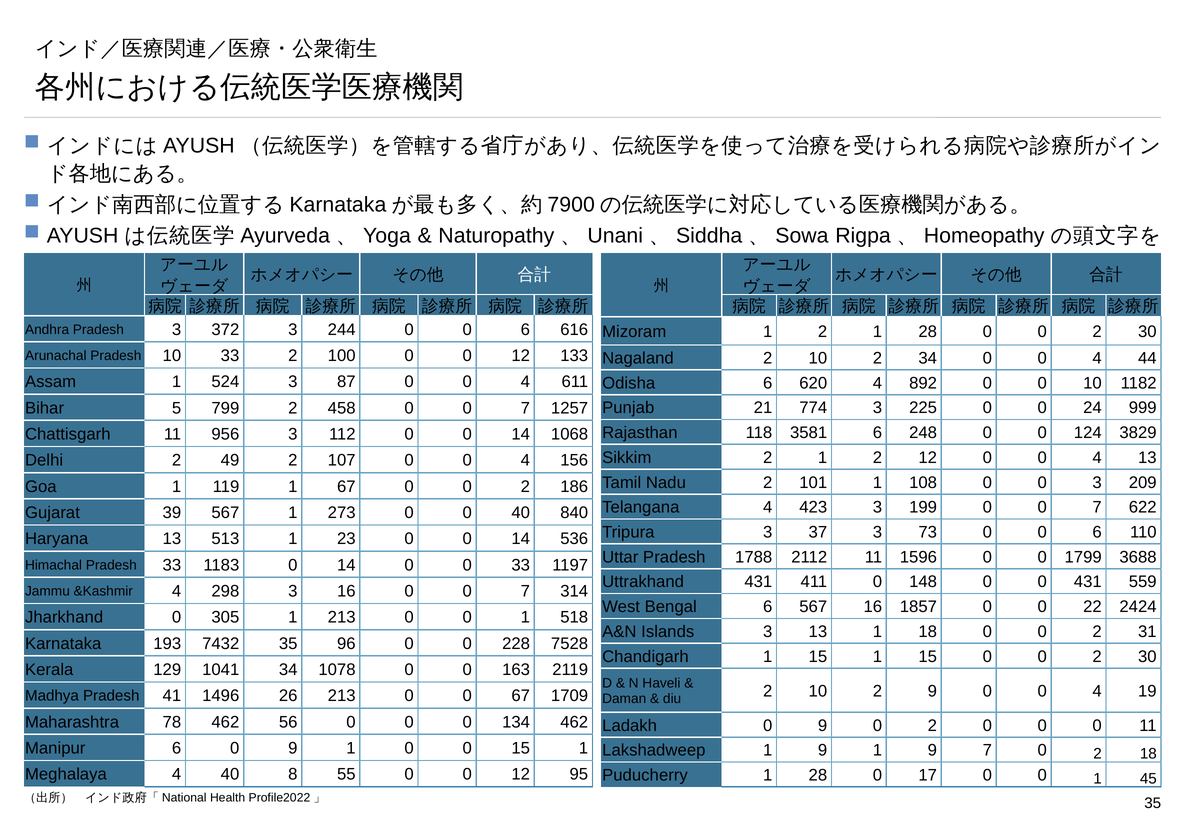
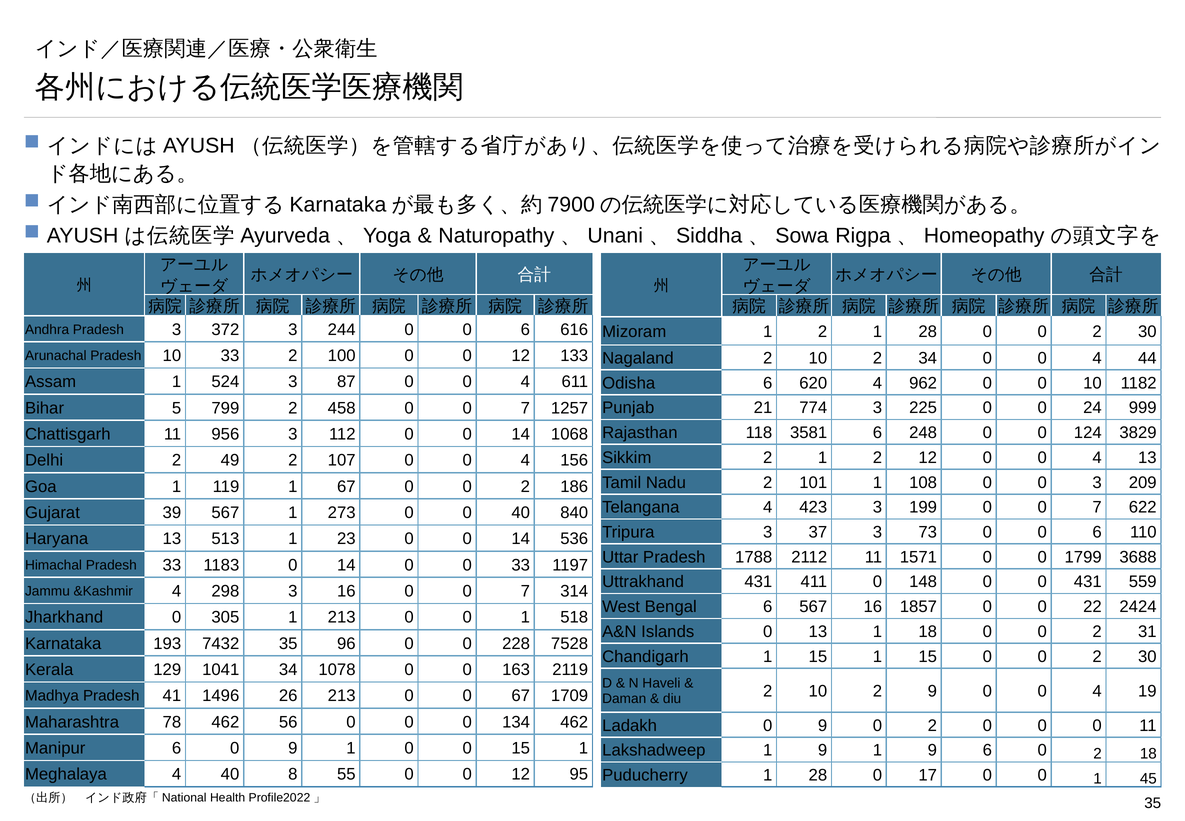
892: 892 -> 962 (923, 383)
1596: 1596 -> 1571 (918, 557)
Islands 3: 3 -> 0 (768, 631)
9 7: 7 -> 6 (987, 750)
